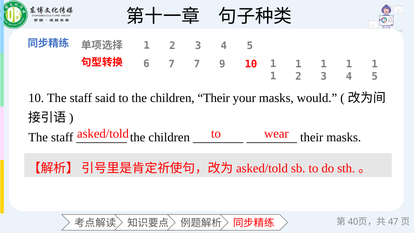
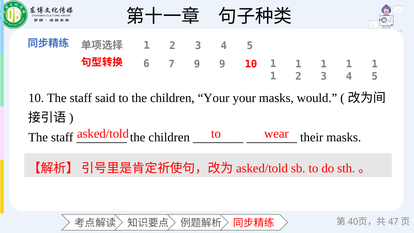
7 7: 7 -> 9 (197, 64)
children Their: Their -> Your (214, 98)
